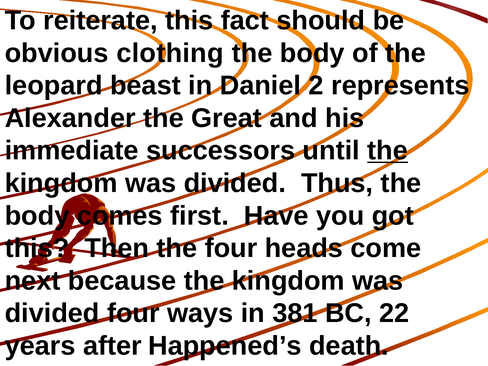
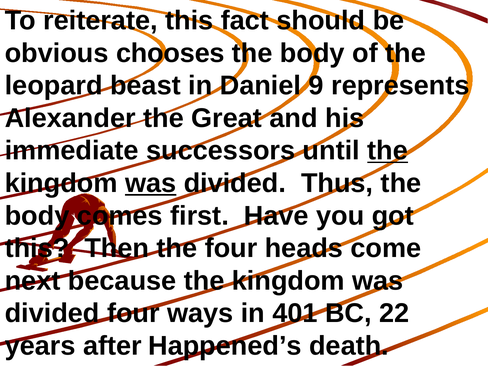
clothing: clothing -> chooses (170, 53)
2: 2 -> 9 (316, 86)
was underline: none -> present (151, 183)
381: 381 -> 401 (295, 313)
